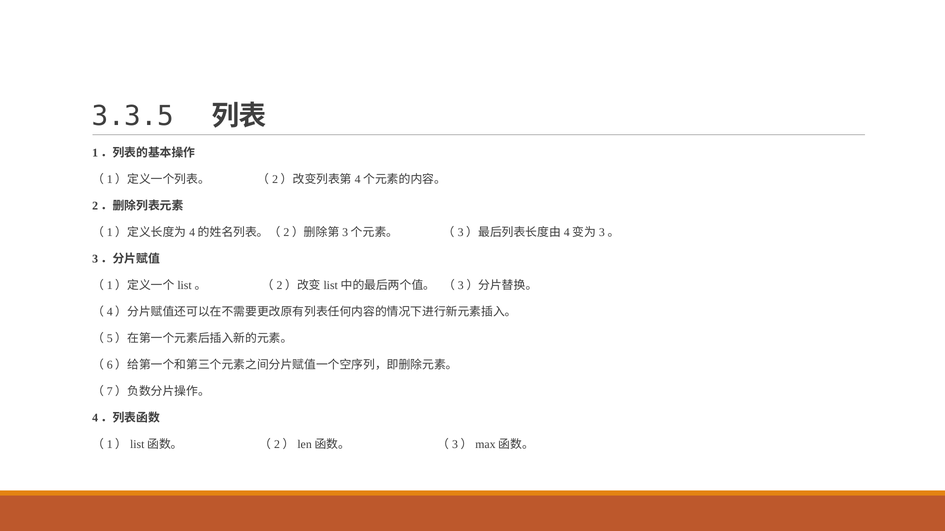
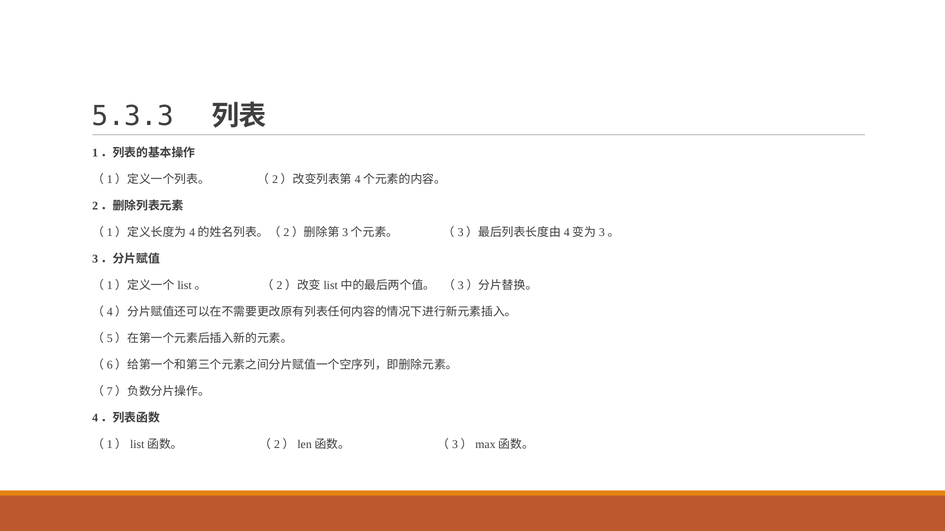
3.3.5: 3.3.5 -> 5.3.3 (133, 116)
